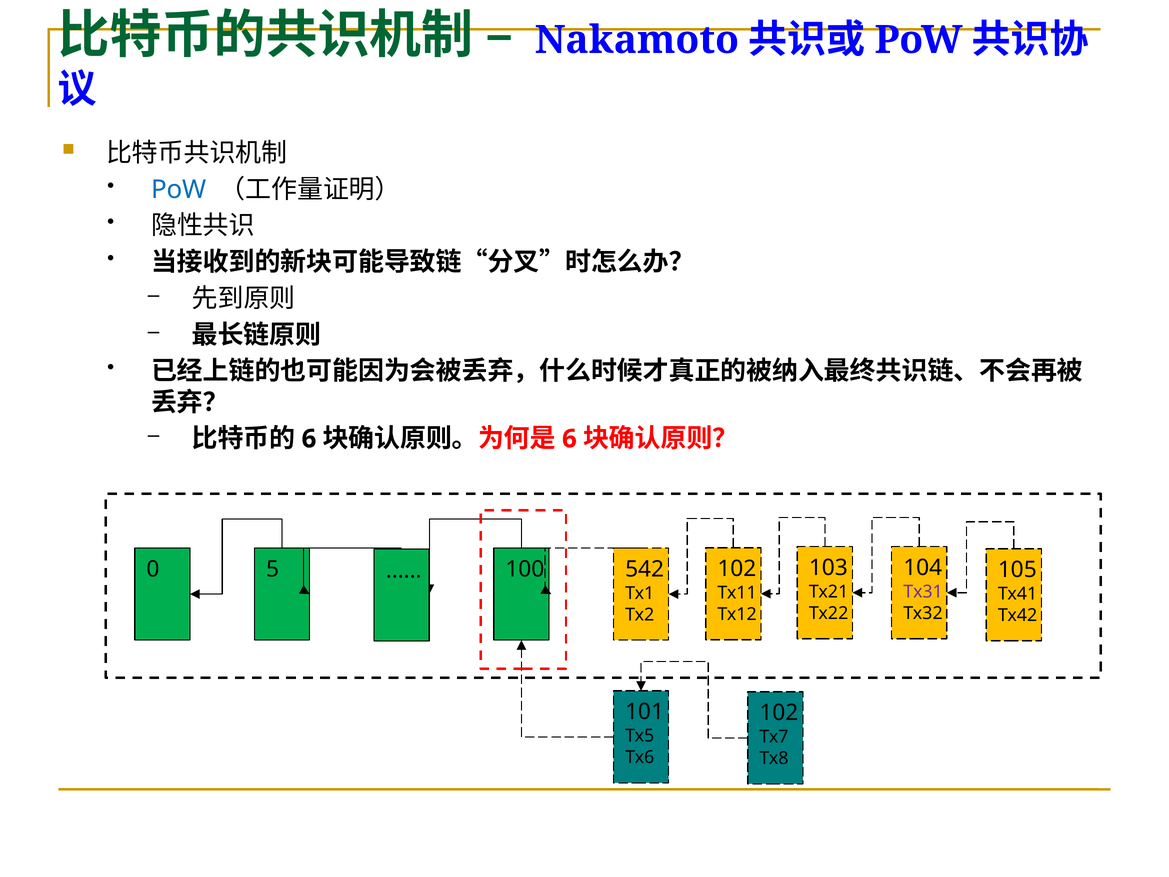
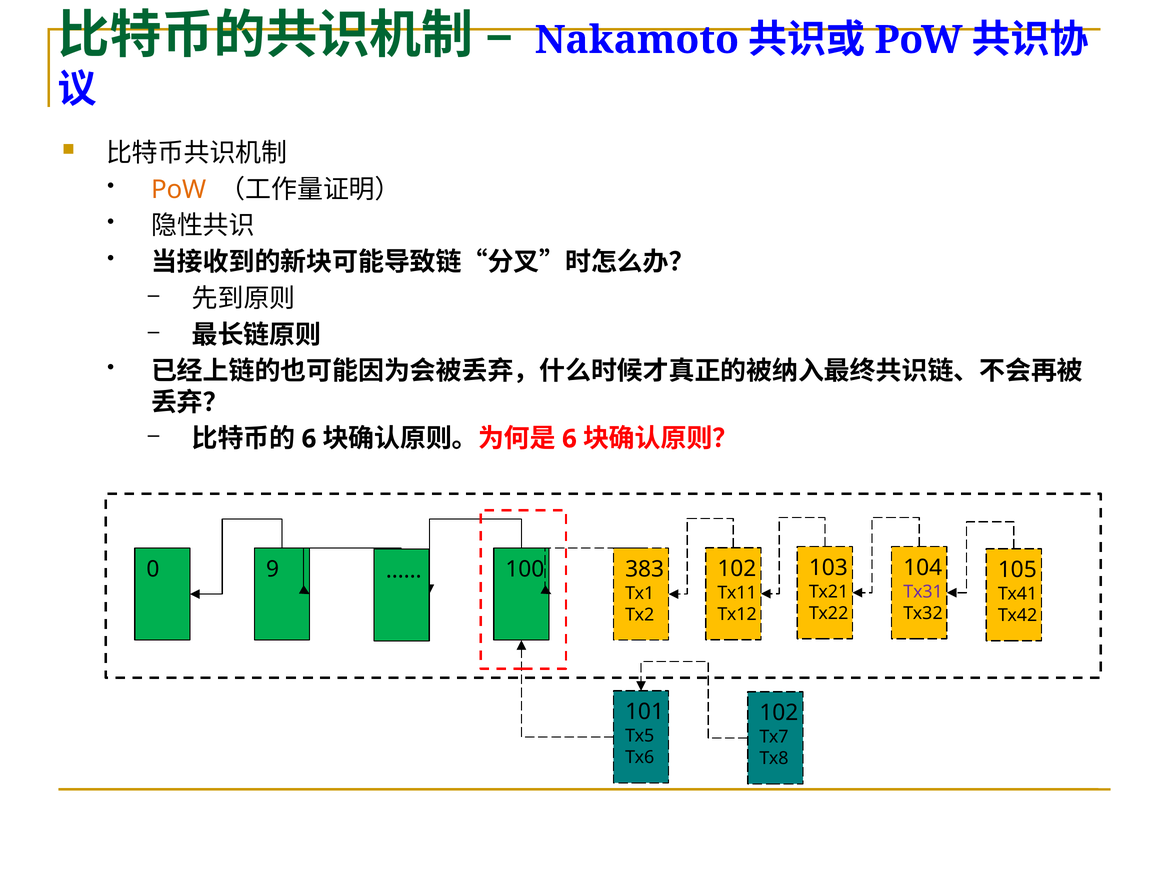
PoW colour: blue -> orange (179, 189)
5: 5 -> 9 (273, 569)
542: 542 -> 383 (645, 569)
